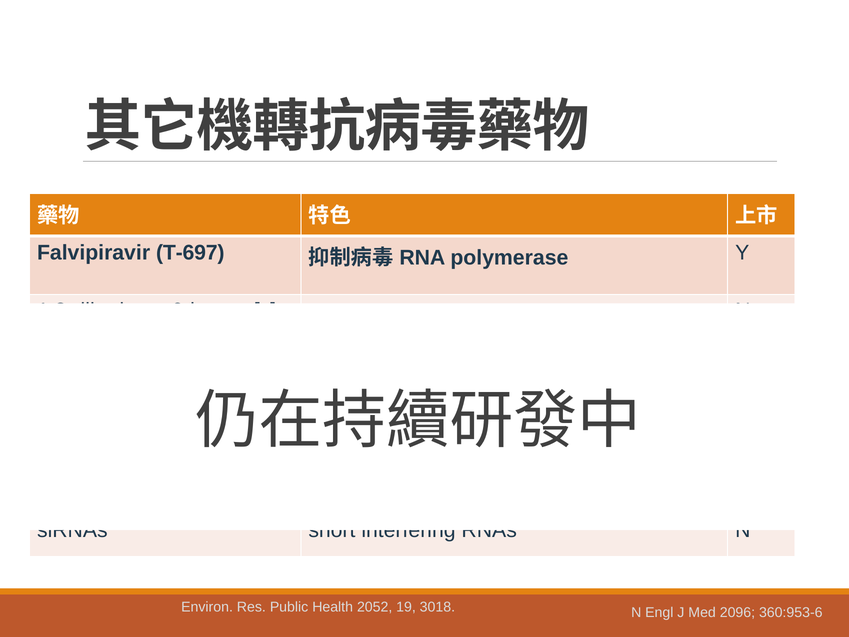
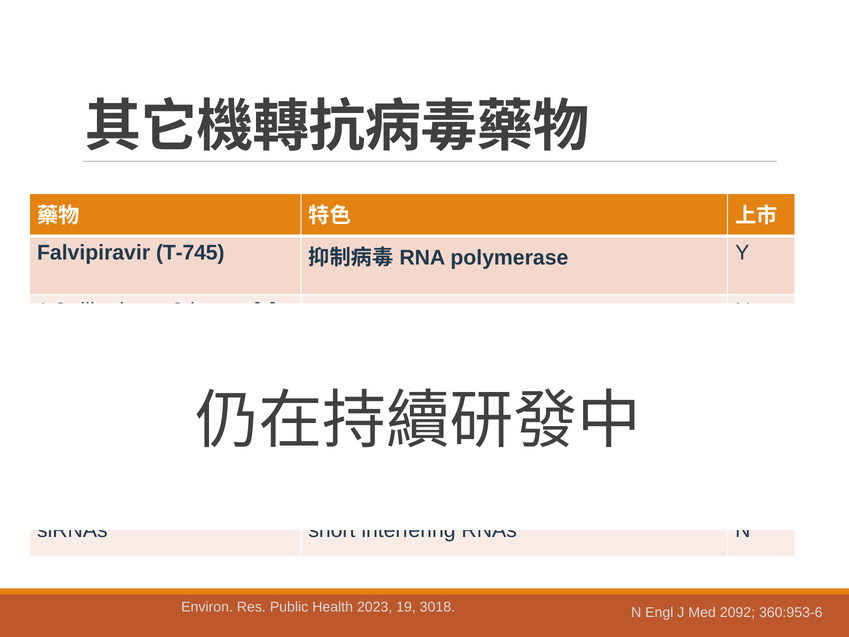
T-697: T-697 -> T-745 (190, 252)
2052: 2052 -> 2023 (375, 607)
2096: 2096 -> 2092 (737, 612)
